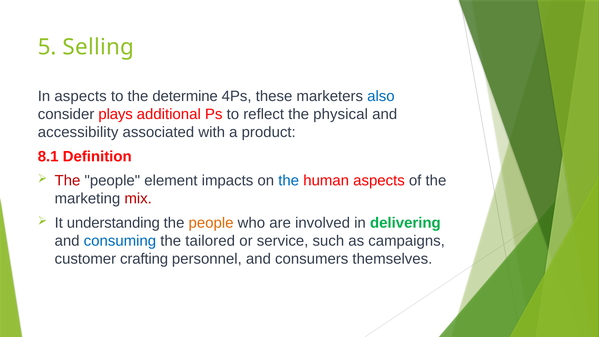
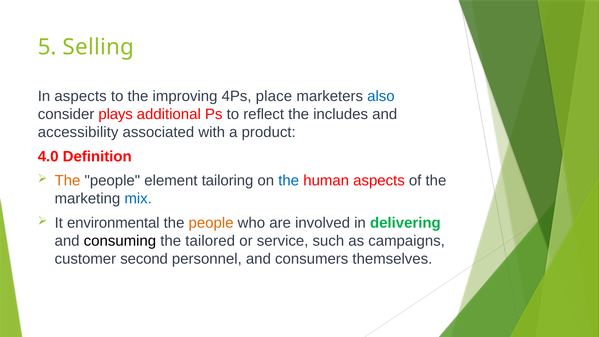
determine: determine -> improving (185, 96)
these: these -> place (274, 96)
physical: physical -> includes (341, 114)
8.1: 8.1 -> 4.0 (48, 156)
The colour: red -> orange (68, 181)
impacts: impacts -> tailoring (228, 181)
mix colour: red -> blue (138, 199)
understanding: understanding -> environmental (113, 223)
consuming colour: blue -> black (120, 241)
crafting: crafting -> second (144, 259)
